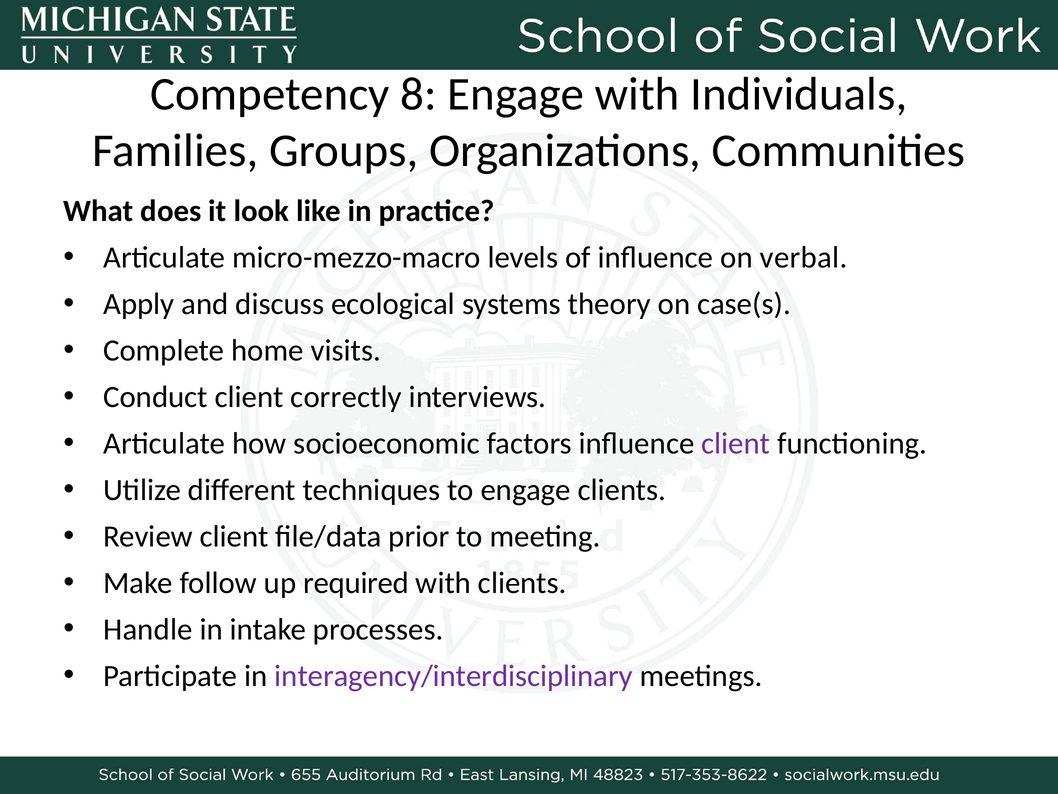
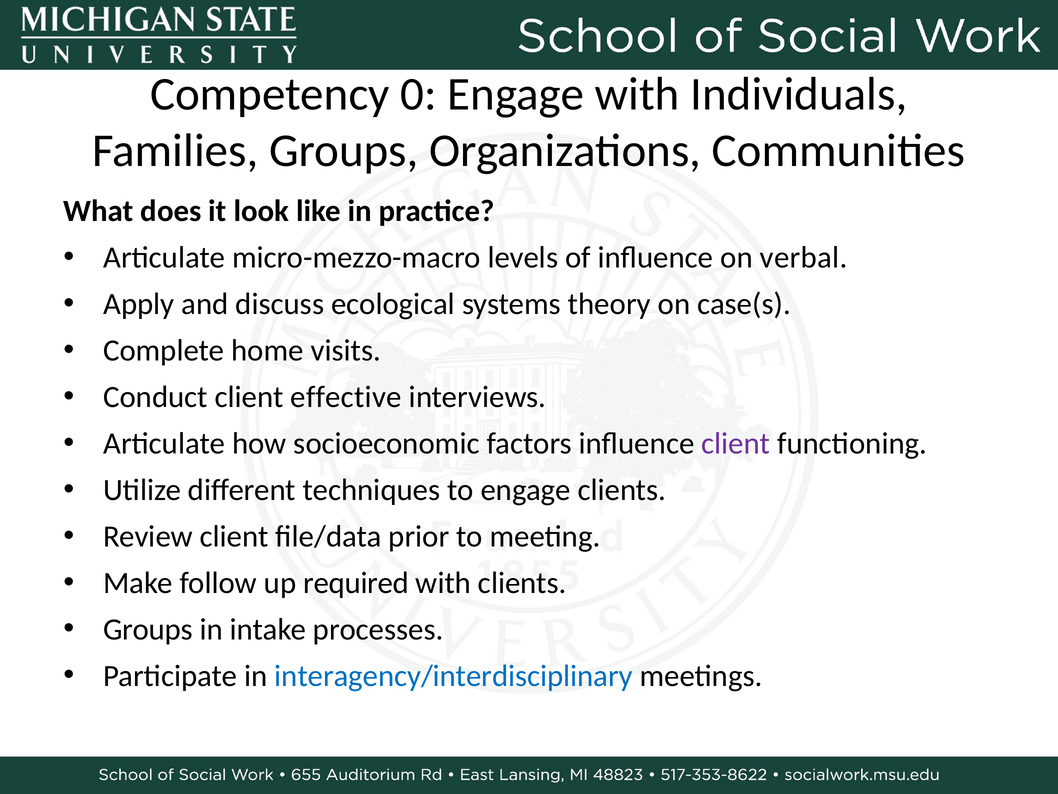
8: 8 -> 0 (419, 94)
correctly: correctly -> effective (346, 397)
Handle: Handle -> Groups (148, 629)
interagency/interdisciplinary colour: purple -> blue (454, 676)
